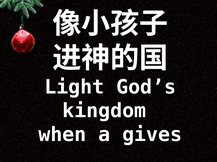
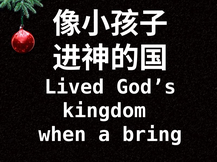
Light: Light -> Lived (74, 87)
gives: gives -> bring (152, 135)
